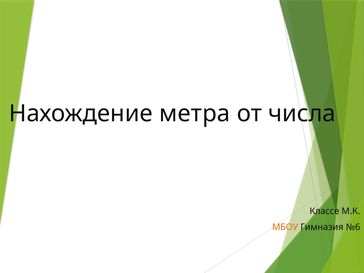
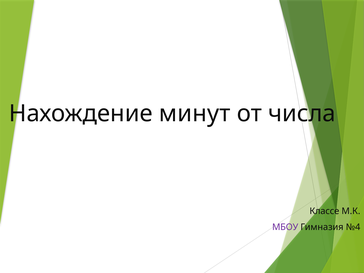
метра: метра -> минут (195, 113)
МБОУ colour: orange -> purple (285, 227)
№6: №6 -> №4 (353, 227)
